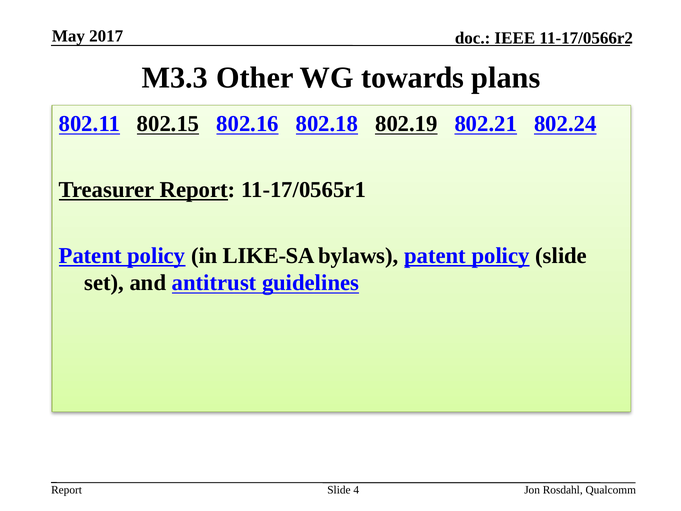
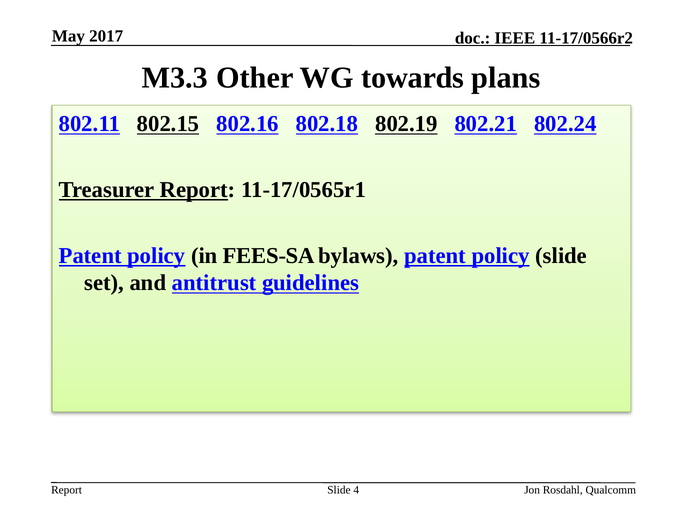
LIKE-SA: LIKE-SA -> FEES-SA (269, 256)
